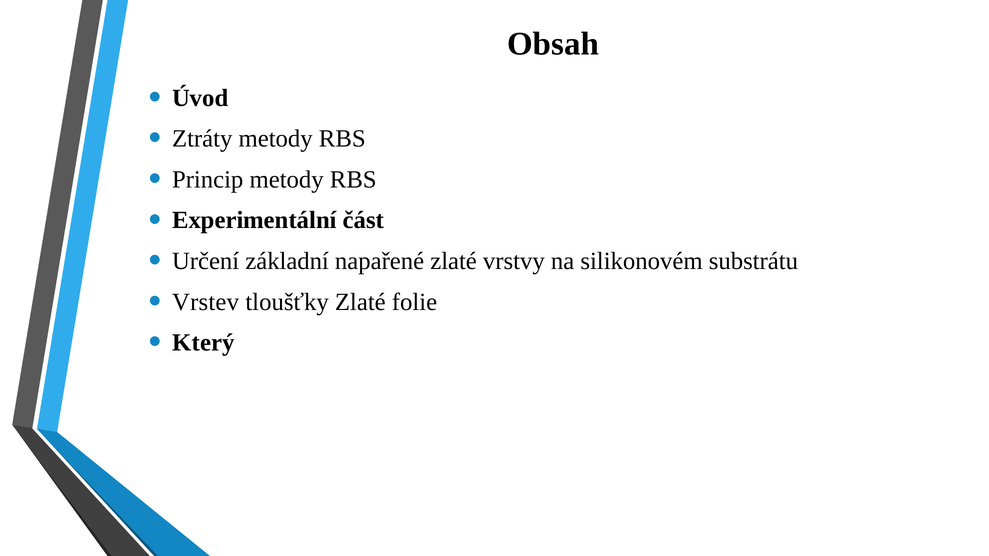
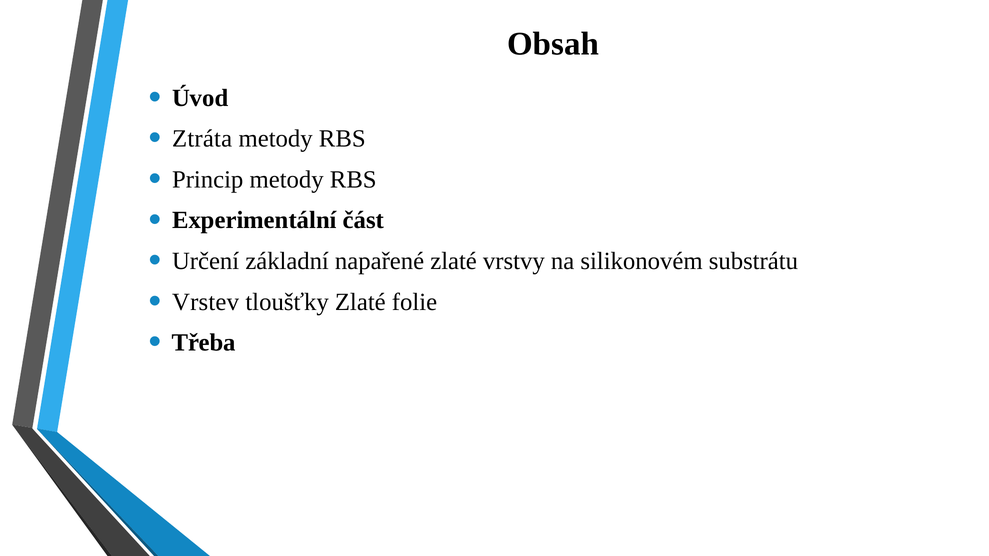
Ztráty: Ztráty -> Ztráta (202, 139)
Který: Který -> Třeba (204, 343)
